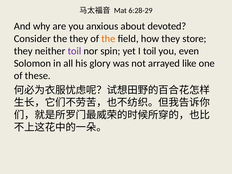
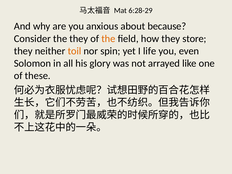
devoted: devoted -> because (167, 26)
toil colour: purple -> orange (74, 51)
I toil: toil -> life (150, 51)
